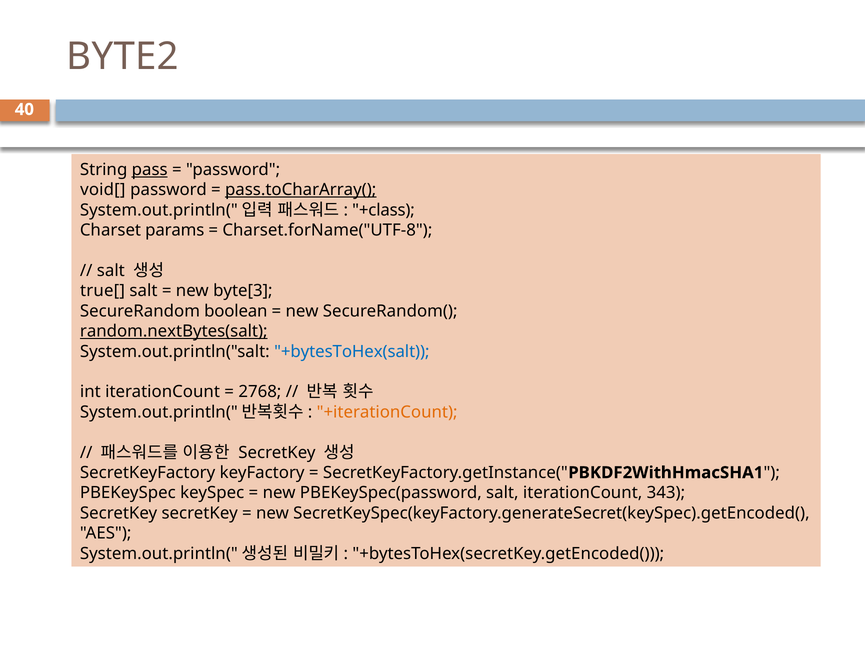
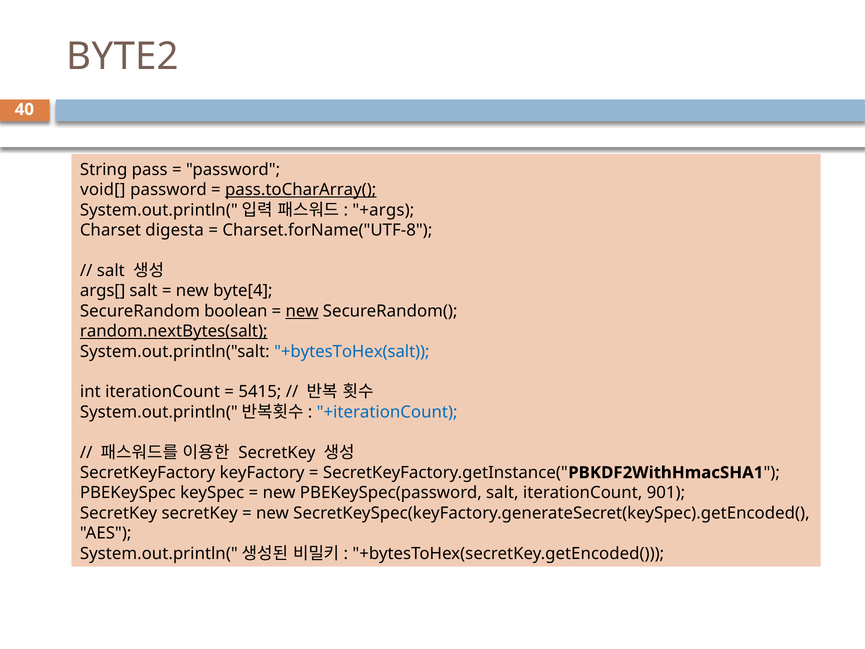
pass underline: present -> none (150, 170)
+class: +class -> +args (383, 210)
params: params -> digesta (175, 230)
true[: true[ -> args[ (103, 291)
byte[3: byte[3 -> byte[4 (243, 291)
new underline: none -> present (302, 311)
2768: 2768 -> 5415 (260, 392)
+iterationCount colour: orange -> blue (387, 412)
343: 343 -> 901 (666, 493)
